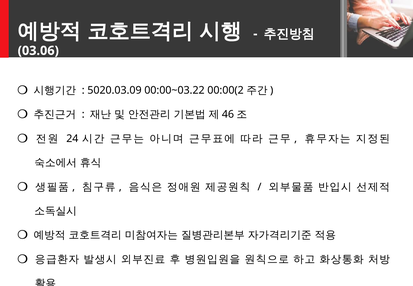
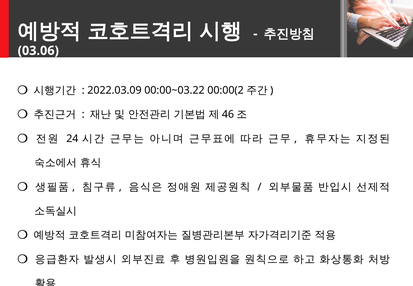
5020.03.09: 5020.03.09 -> 2022.03.09 (114, 90)
